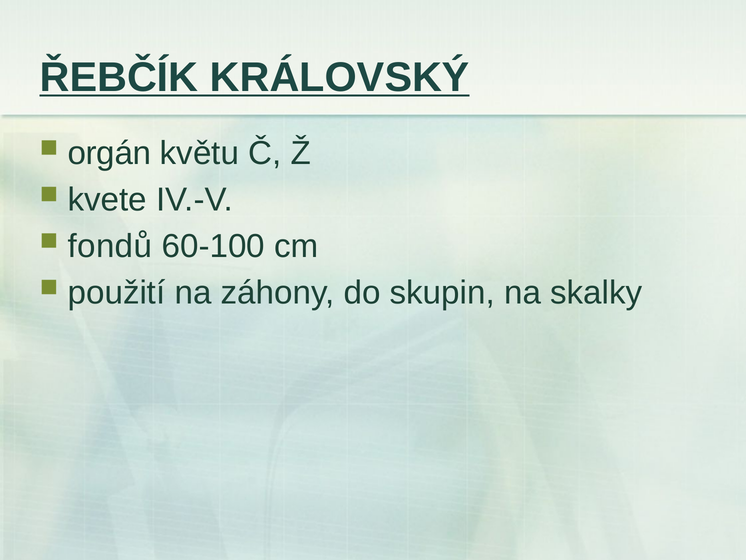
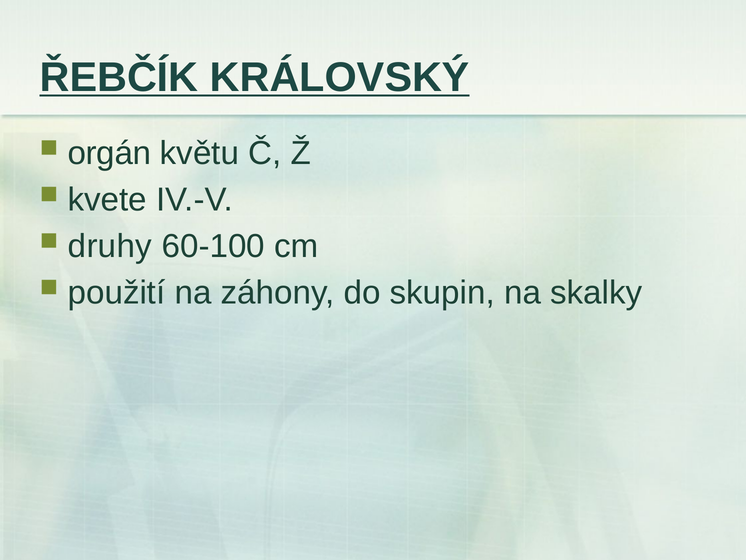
fondů: fondů -> druhy (110, 246)
